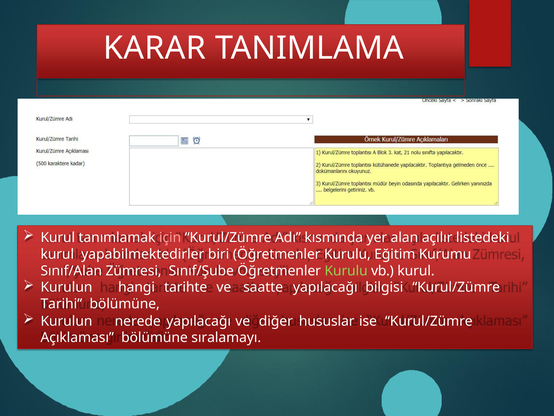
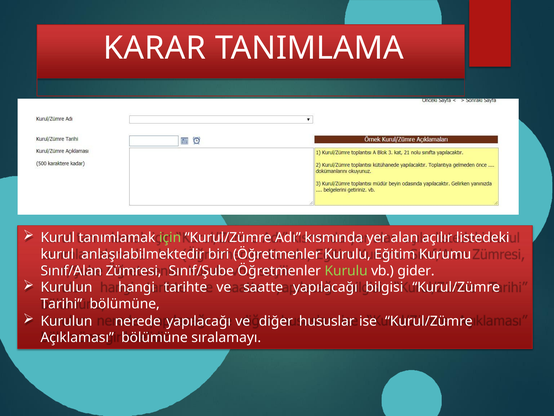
için colour: pink -> light green (170, 237)
yapabilmektedirler: yapabilmektedirler -> anlaşılabilmektedir (143, 254)
vb kurul: kurul -> gider (416, 270)
